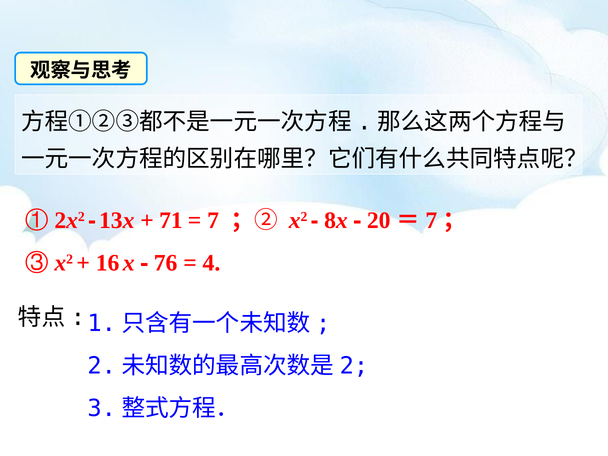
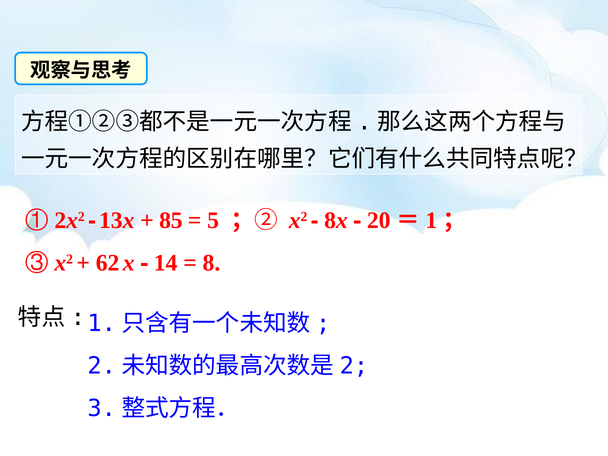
71: 71 -> 85 (171, 220)
7: 7 -> 5 (213, 220)
7: 7 -> 1 (431, 220)
16: 16 -> 62 (108, 263)
76: 76 -> 14 (166, 263)
4: 4 -> 8 (211, 263)
